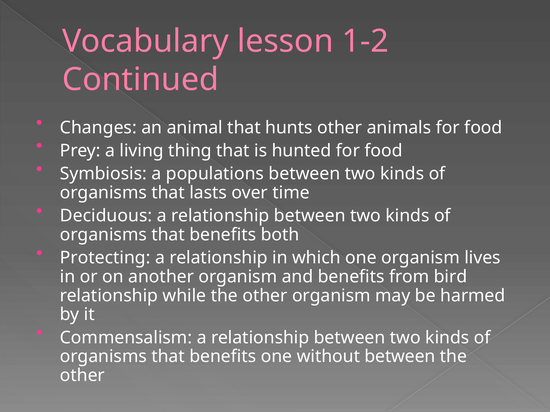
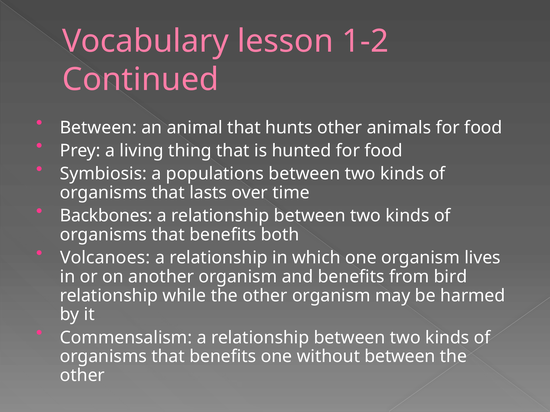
Changes: Changes -> Between (98, 128)
Deciduous: Deciduous -> Backbones (106, 216)
Protecting: Protecting -> Volcanoes (105, 258)
